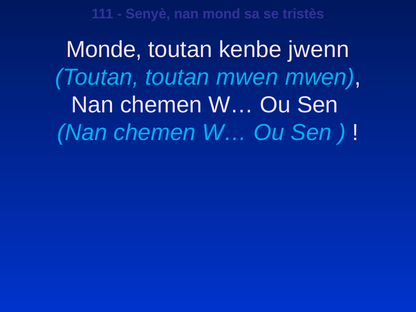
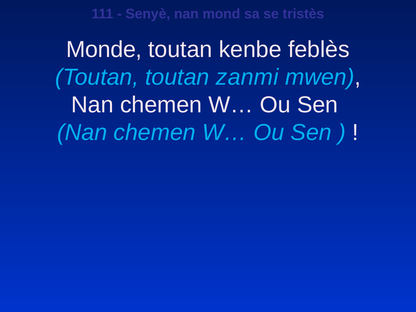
jwenn: jwenn -> feblès (319, 49)
toutan mwen: mwen -> zanmi (247, 77)
